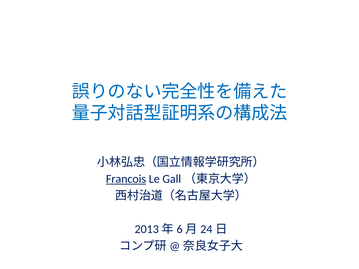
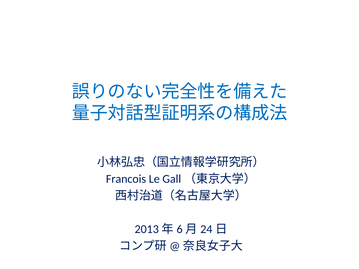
Francois underline: present -> none (126, 179)
